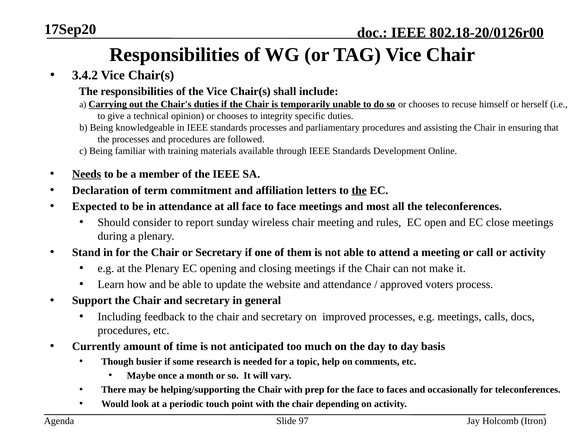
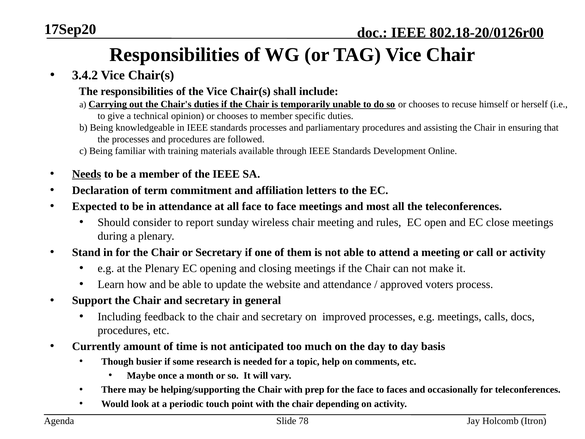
to integrity: integrity -> member (276, 116)
the underline: present -> none (359, 190)
97: 97 -> 78 (304, 421)
